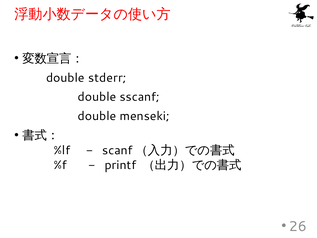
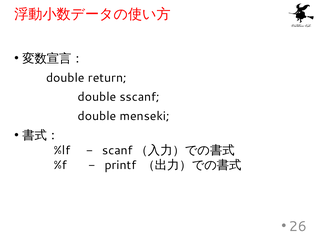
stderr: stderr -> return (107, 78)
